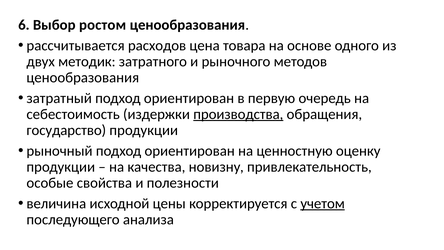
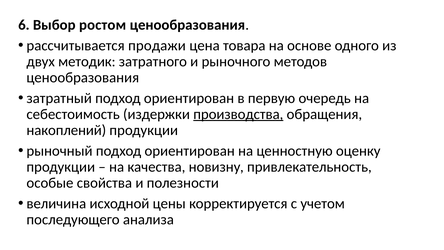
расходов: расходов -> продажи (157, 45)
государство: государство -> накоплений (66, 130)
учетом underline: present -> none (323, 203)
